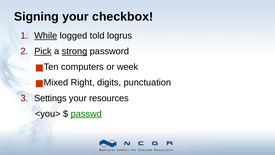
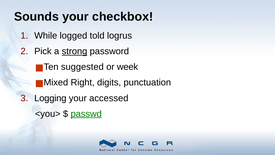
Signing: Signing -> Sounds (36, 17)
While underline: present -> none (46, 36)
Pick underline: present -> none (43, 51)
computers: computers -> suggested (82, 67)
Settings: Settings -> Logging (50, 98)
resources: resources -> accessed (109, 98)
